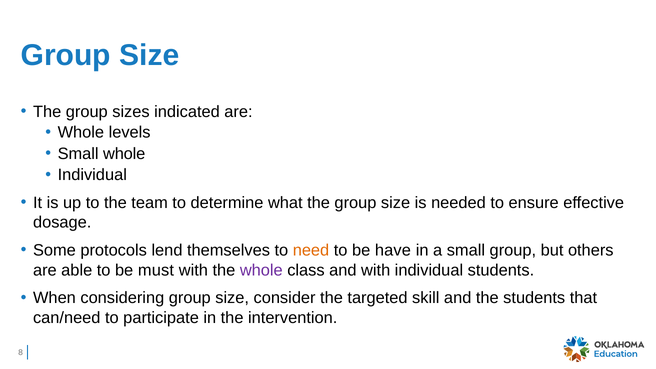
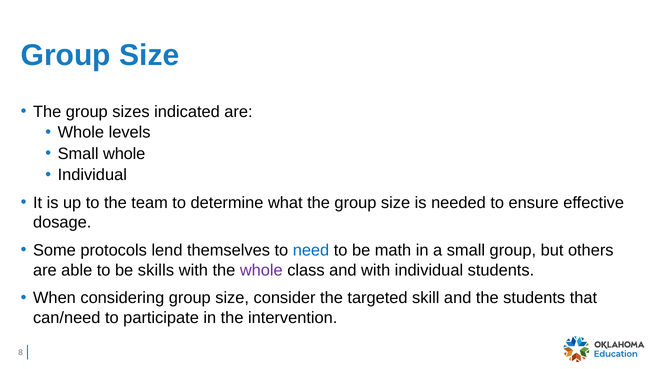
need colour: orange -> blue (311, 250)
have: have -> math (393, 250)
must: must -> skills (156, 270)
